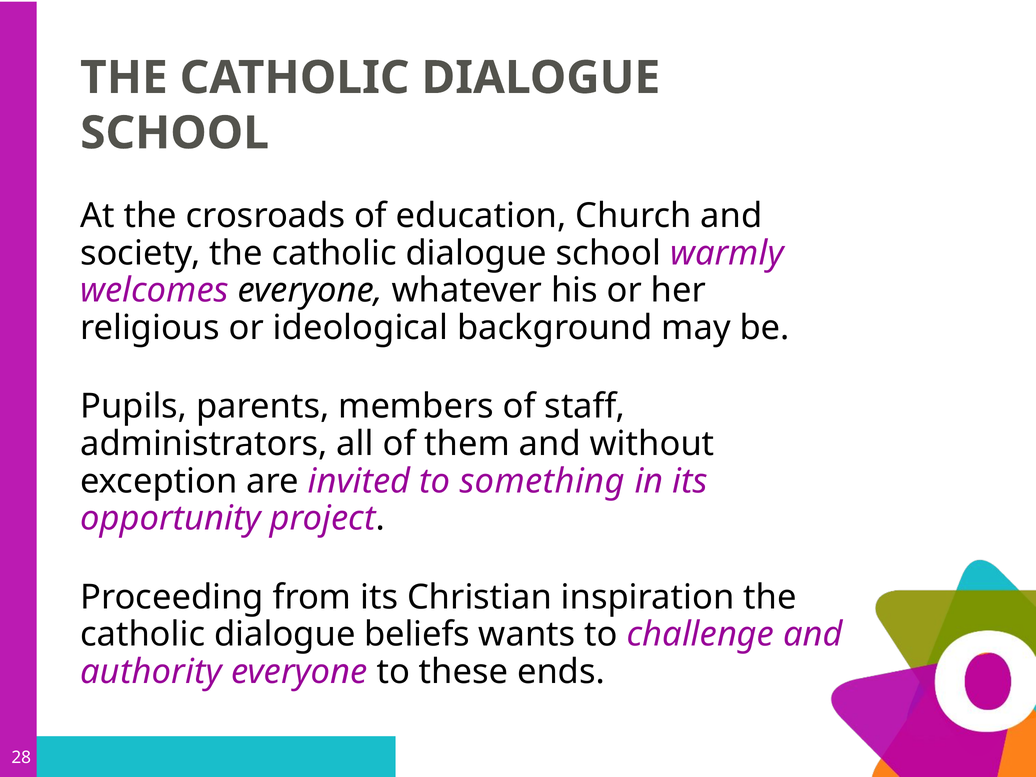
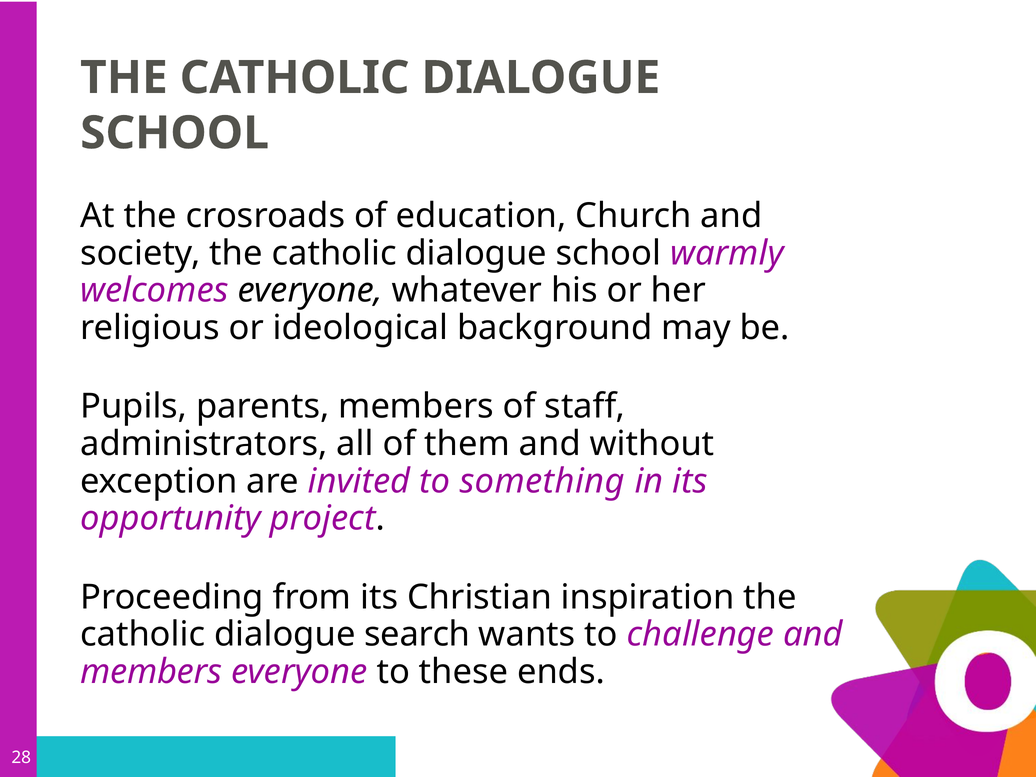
beliefs: beliefs -> search (417, 634)
authority: authority -> members (151, 672)
